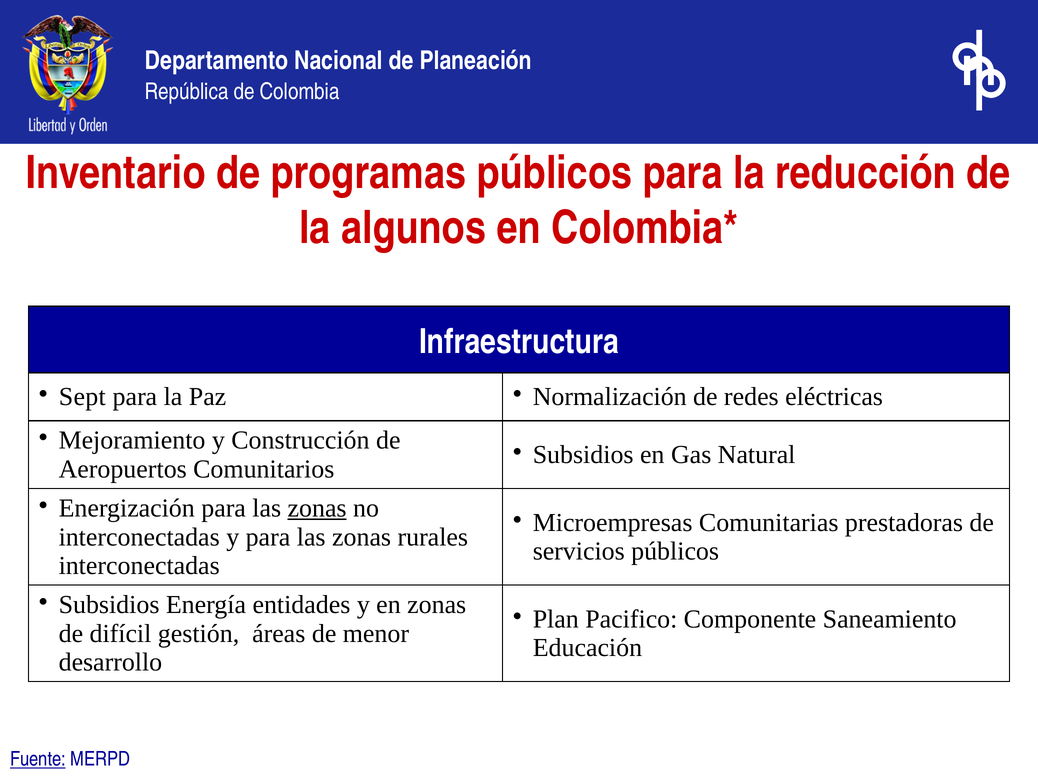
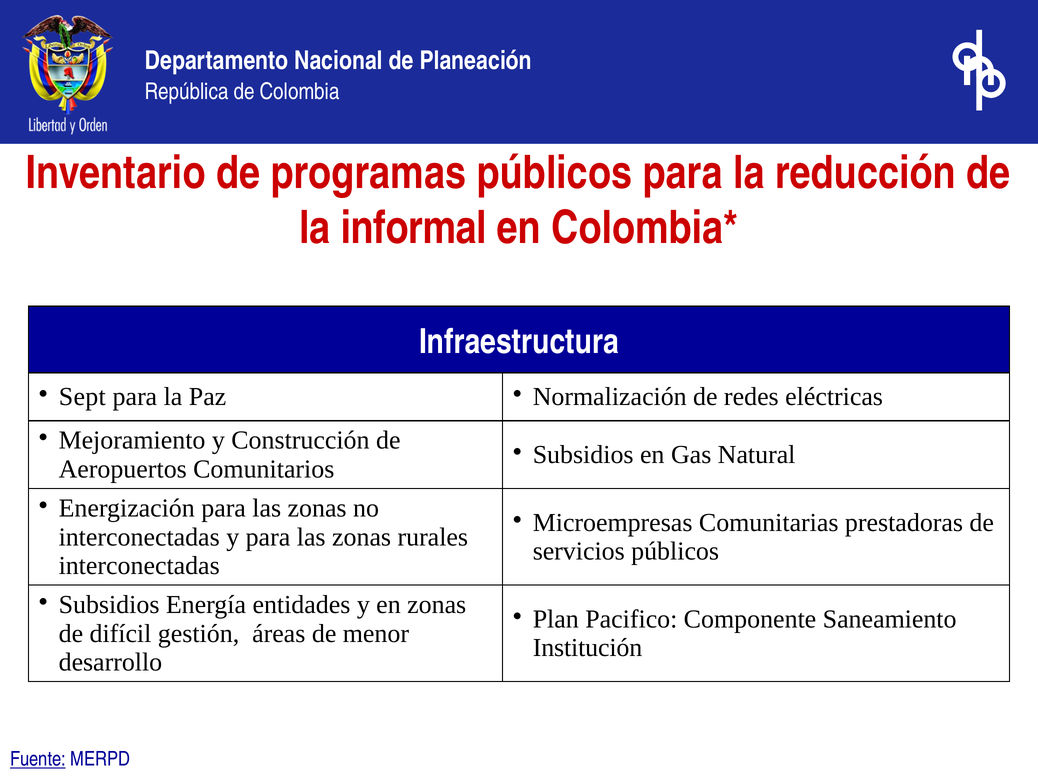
algunos: algunos -> informal (414, 228)
zonas underline: present -> none (317, 509)
Educación: Educación -> Institución (588, 648)
